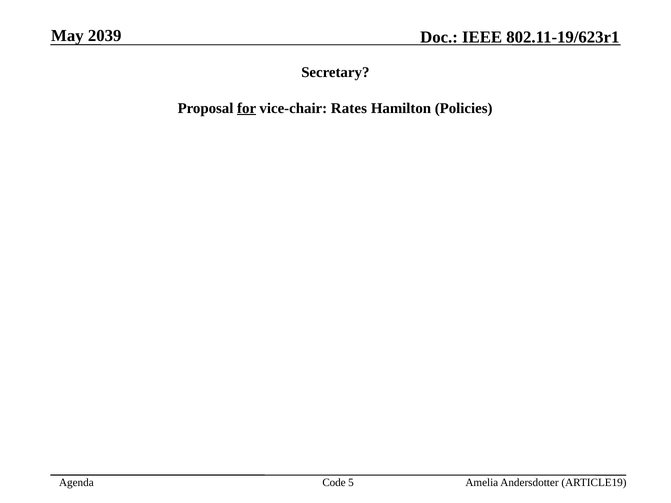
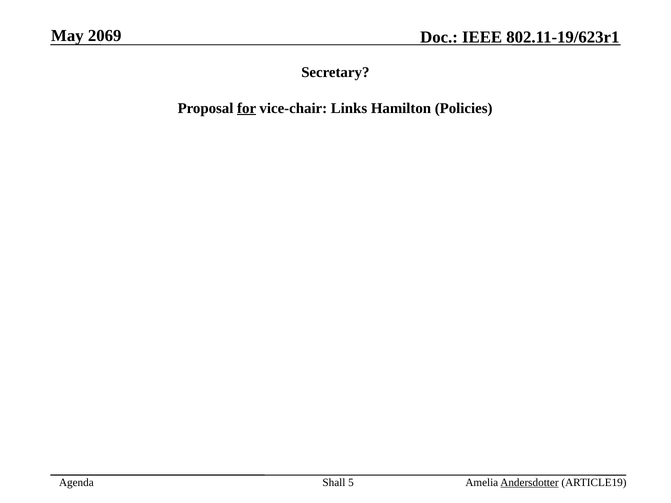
2039: 2039 -> 2069 (105, 36)
Rates: Rates -> Links (349, 108)
Code: Code -> Shall (334, 483)
Andersdotter underline: none -> present (529, 483)
